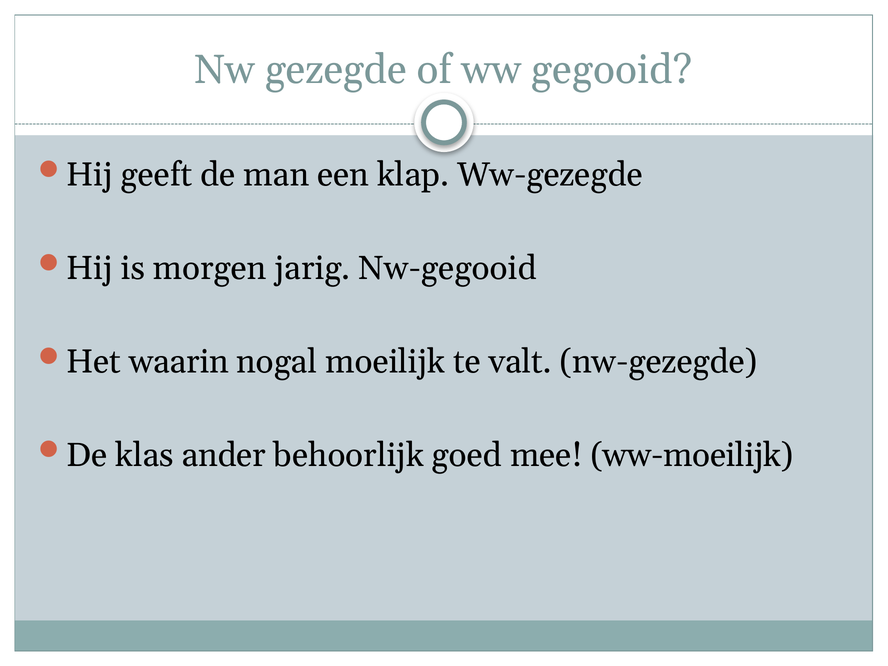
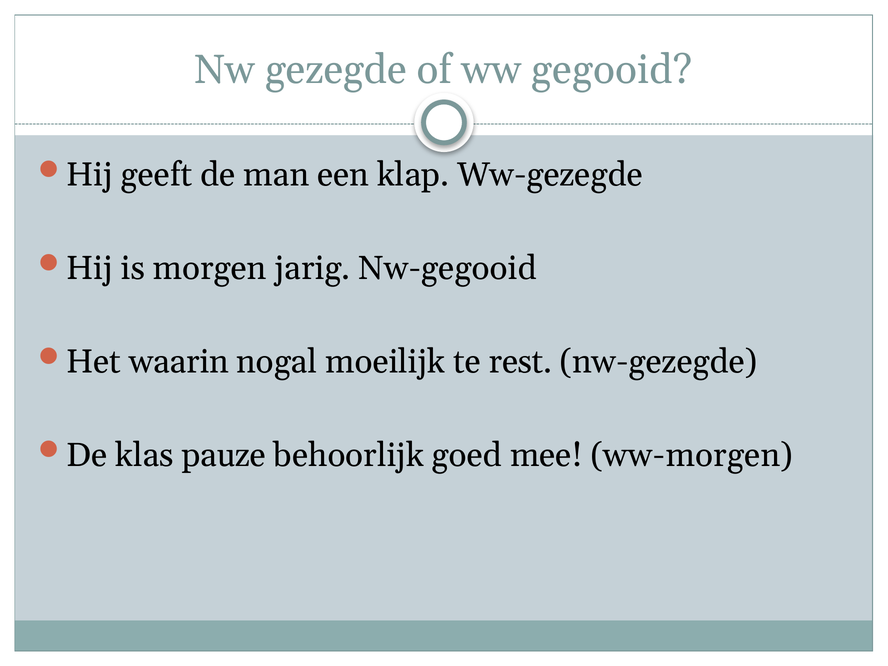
valt: valt -> rest (520, 362)
ander: ander -> pauze (224, 455)
ww-moeilijk: ww-moeilijk -> ww-morgen (692, 455)
